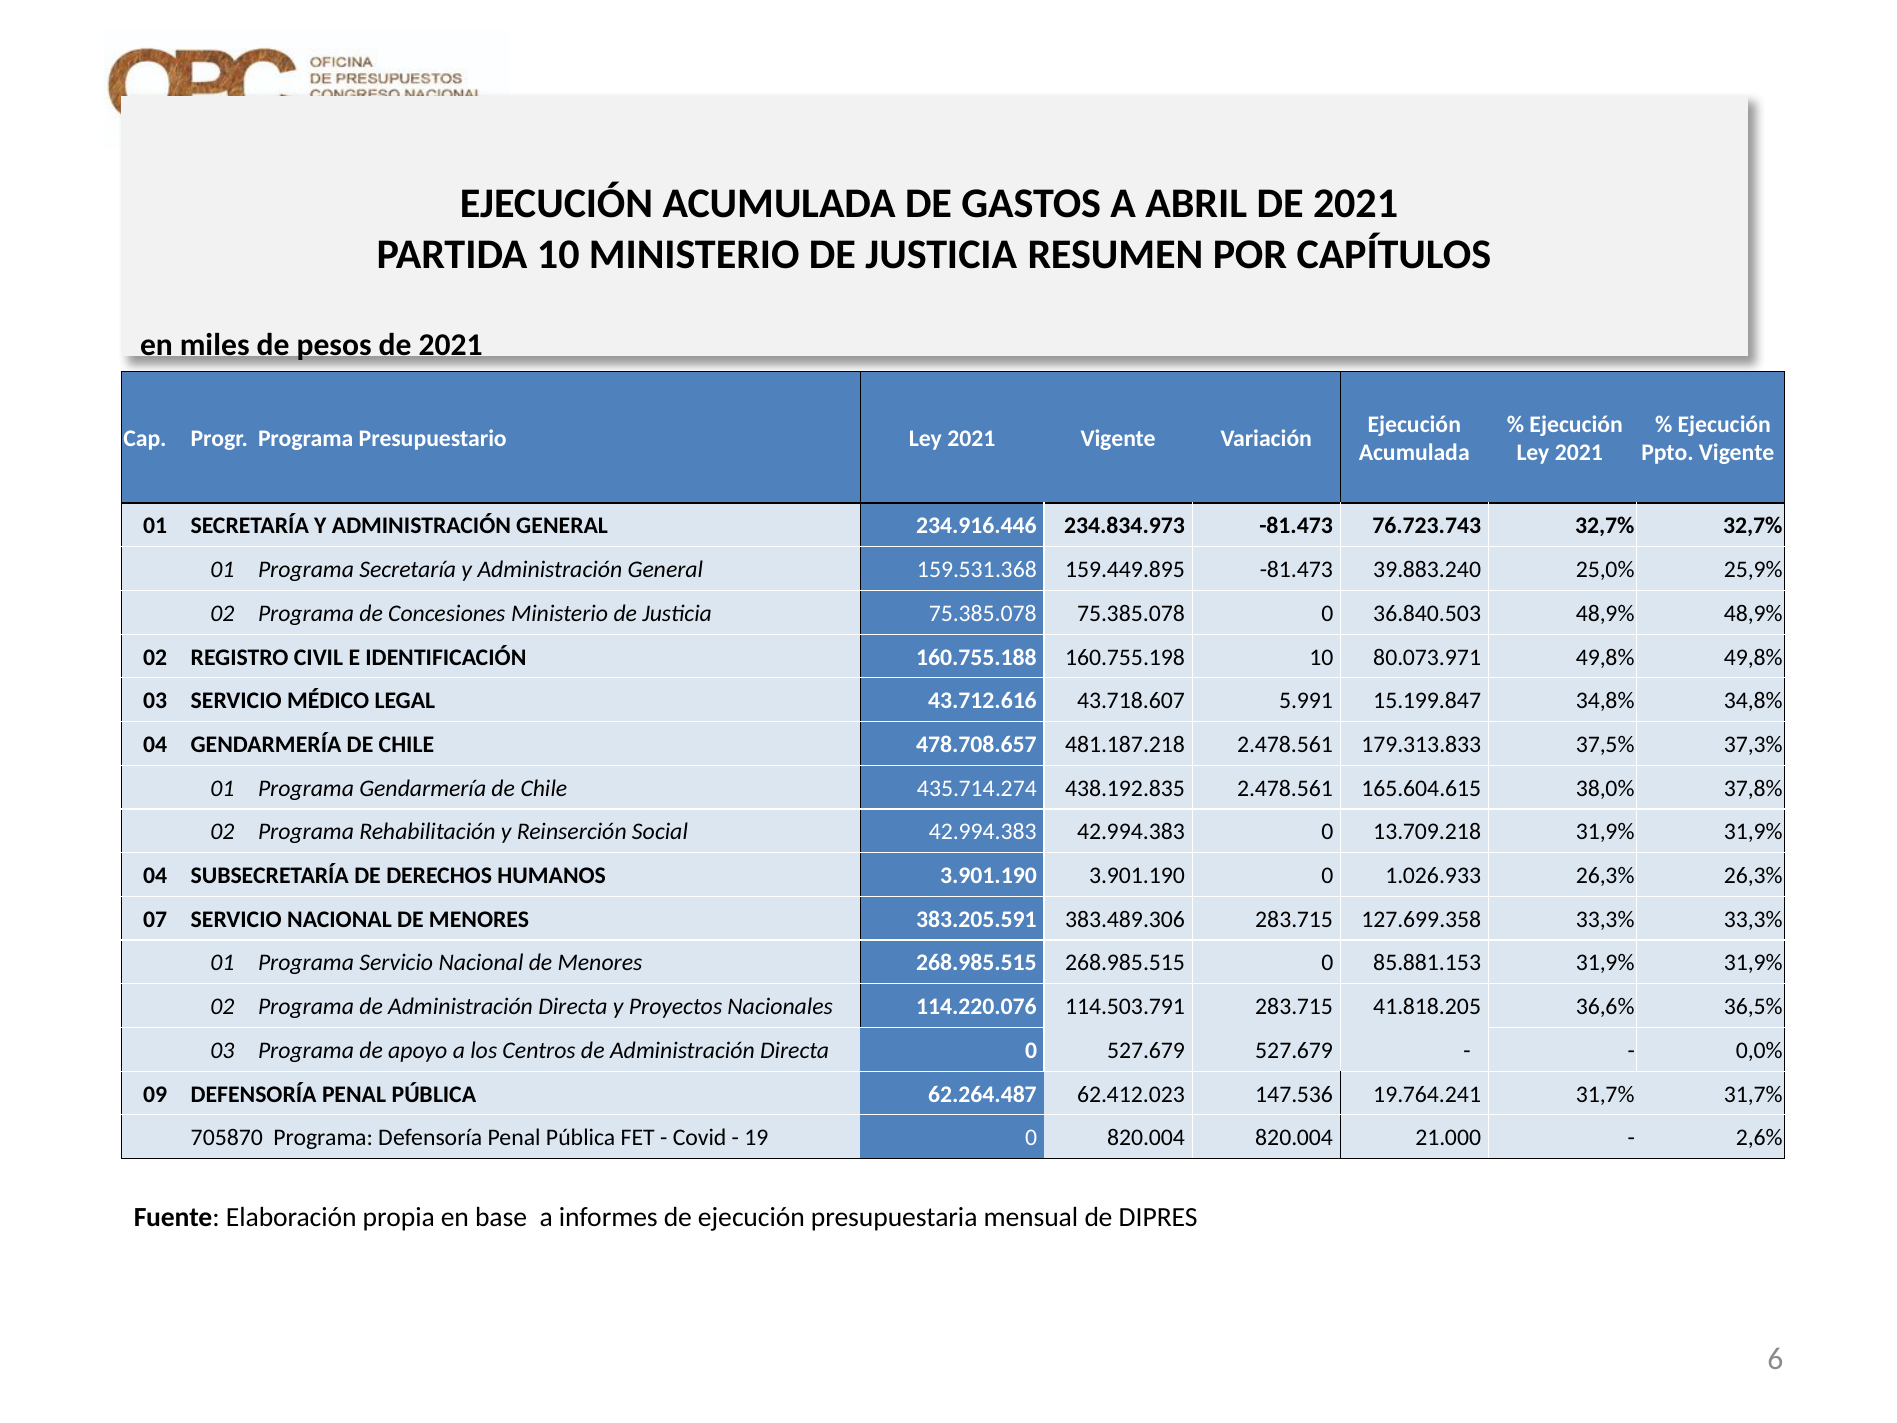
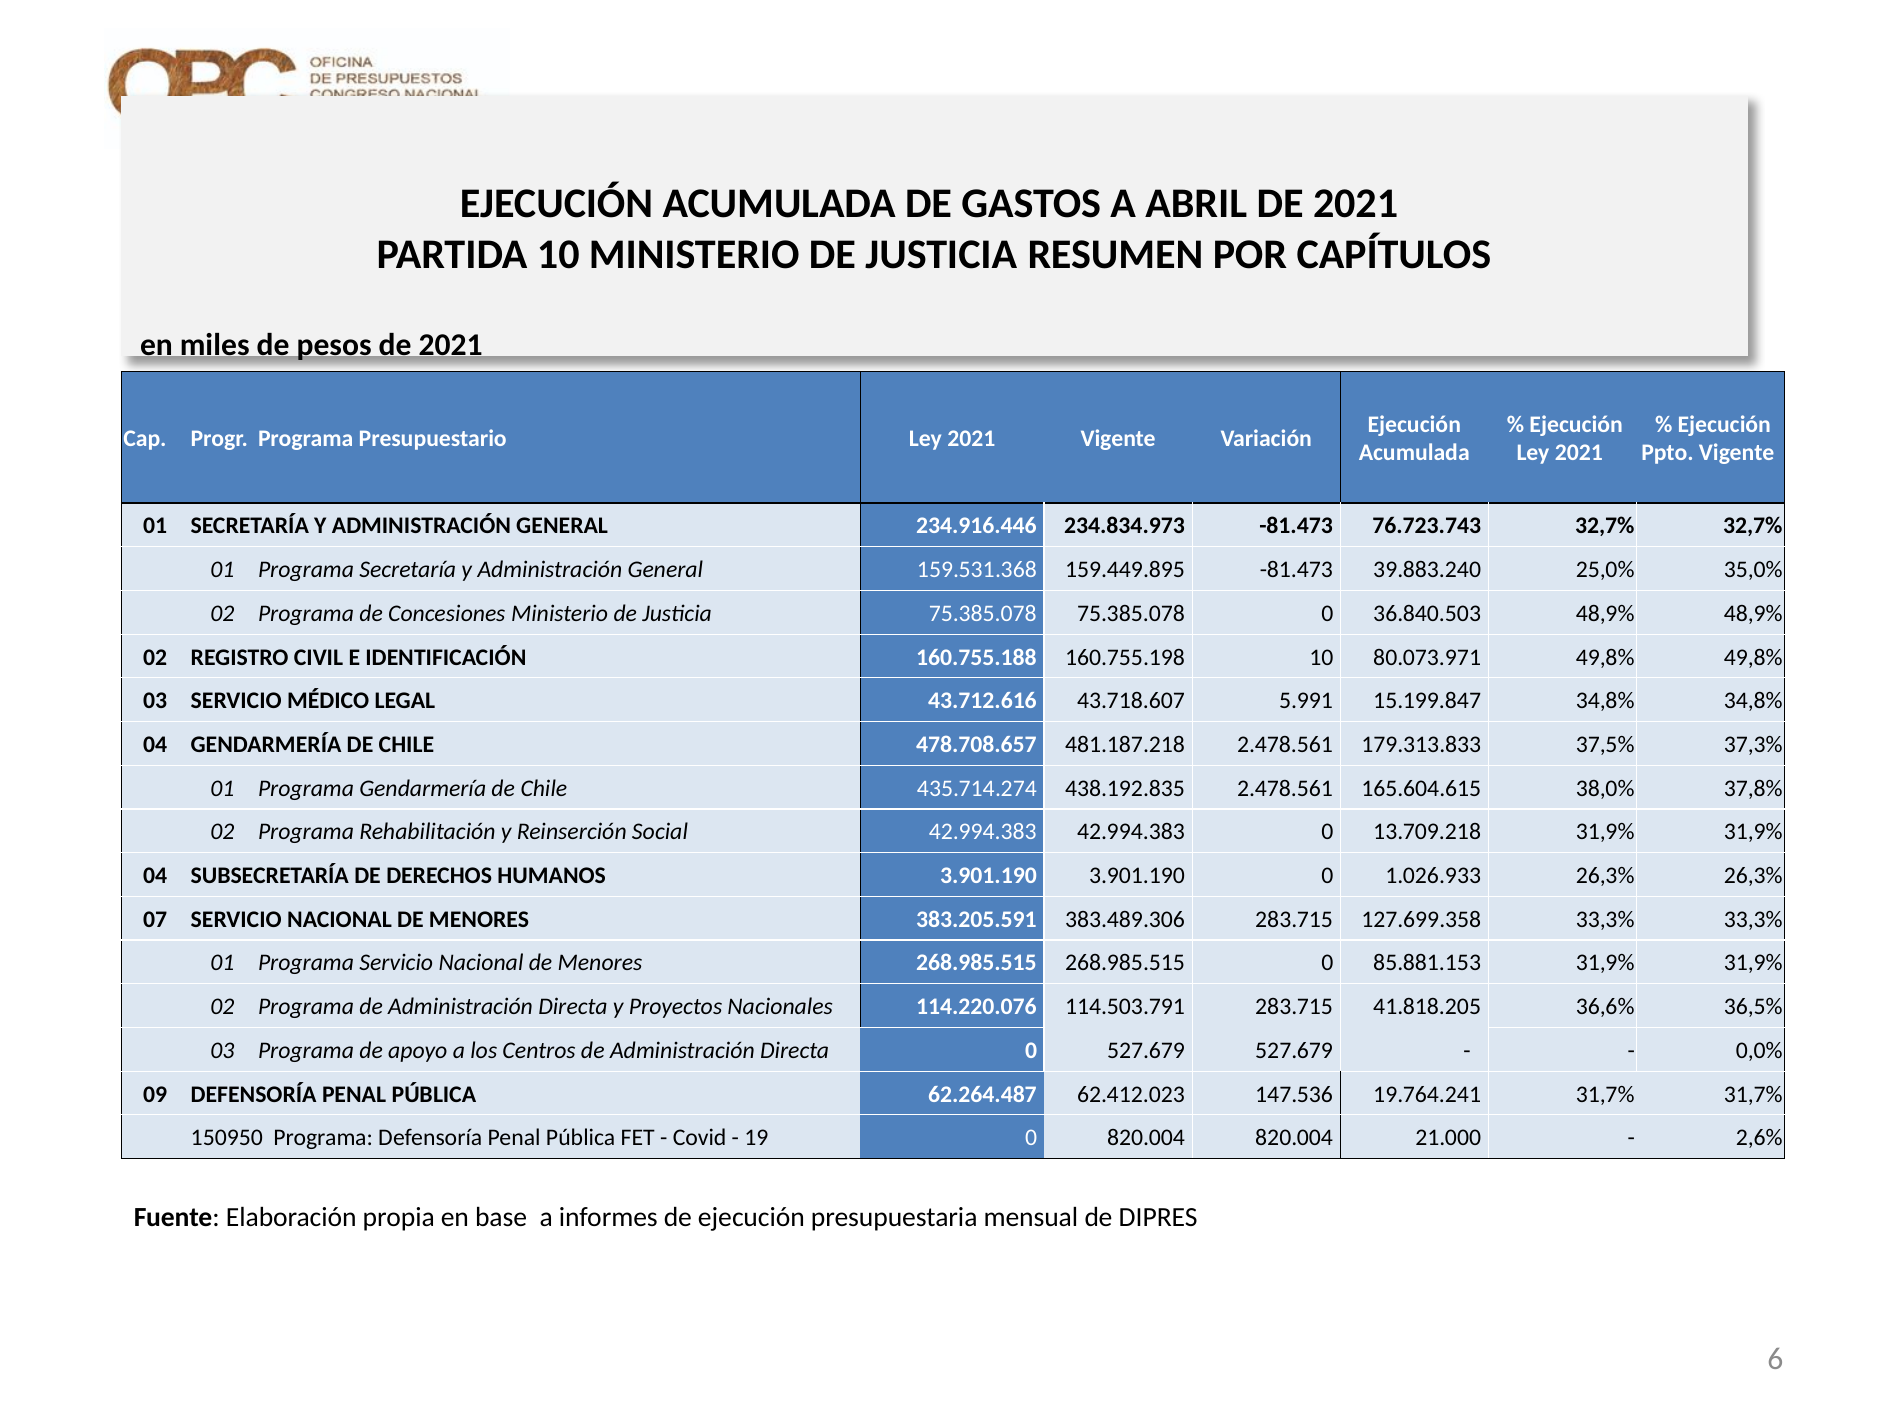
25,9%: 25,9% -> 35,0% (1753, 570)
705870: 705870 -> 150950 (227, 1138)
